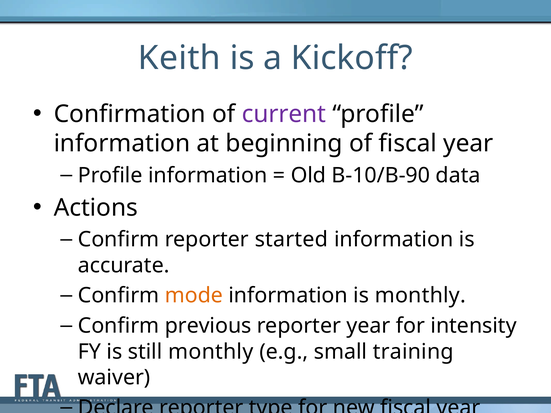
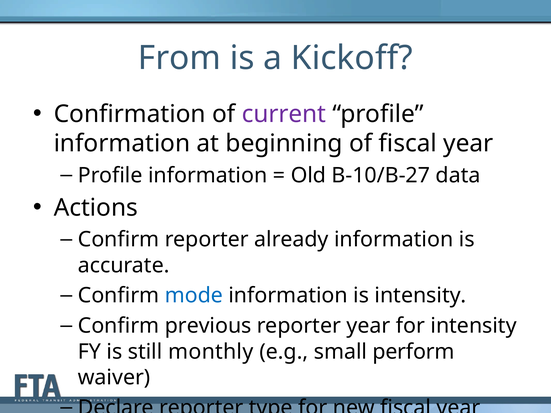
Keith: Keith -> From (180, 58)
B-10/B-90: B-10/B-90 -> B-10/B-27 (381, 175)
started: started -> already (291, 240)
mode colour: orange -> blue (194, 296)
is monthly: monthly -> intensity (420, 296)
training: training -> perform (413, 352)
